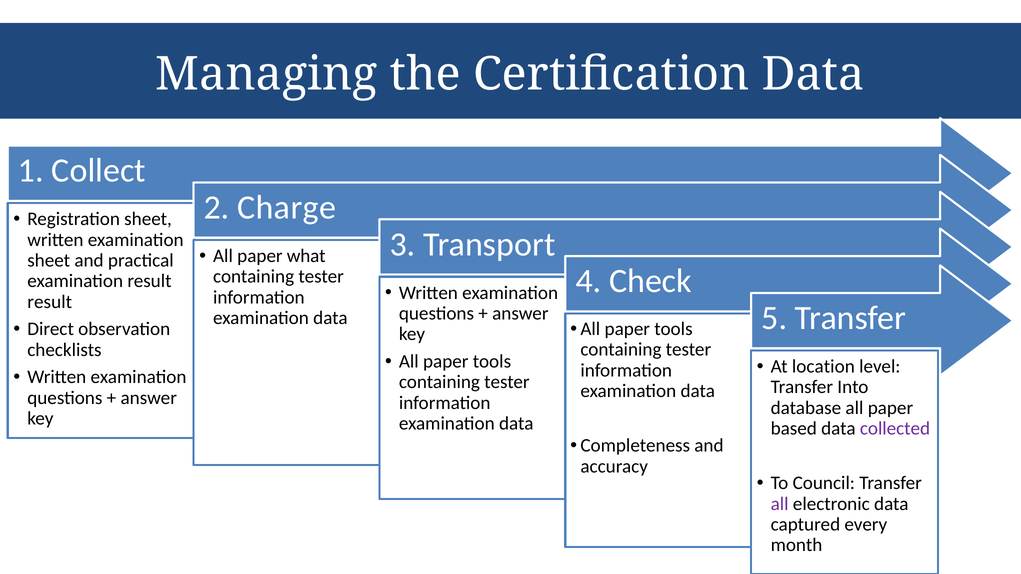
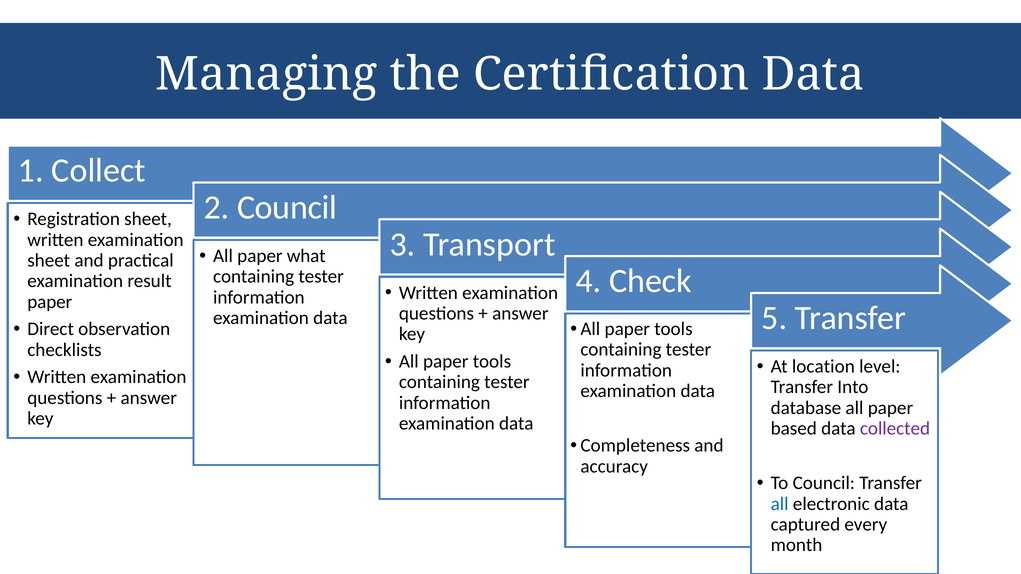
2 Charge: Charge -> Council (287, 208)
result: result -> paper (50, 302)
all colour: purple -> blue (780, 504)
